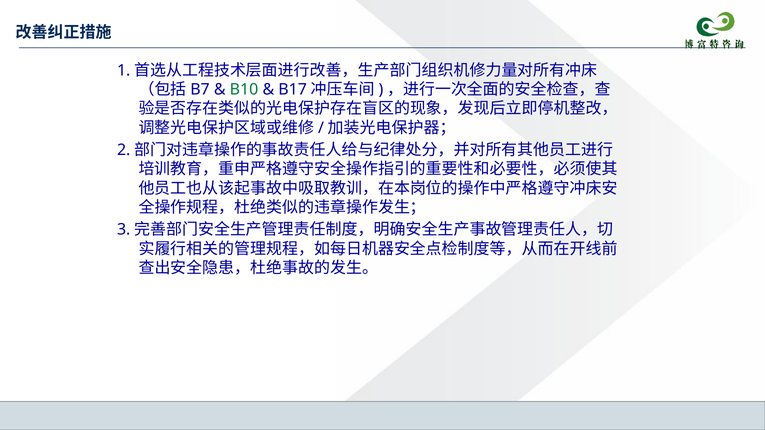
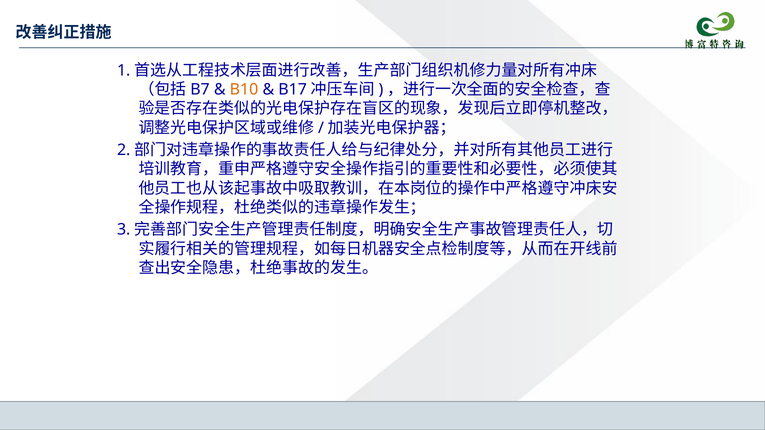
B10 colour: green -> orange (244, 90)
